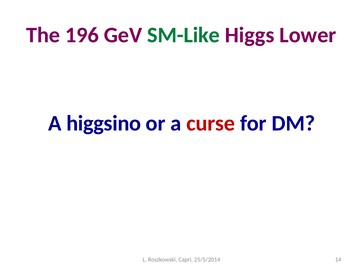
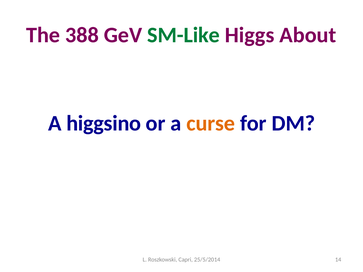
196: 196 -> 388 (82, 35)
Lower: Lower -> About (308, 35)
curse colour: red -> orange (211, 123)
